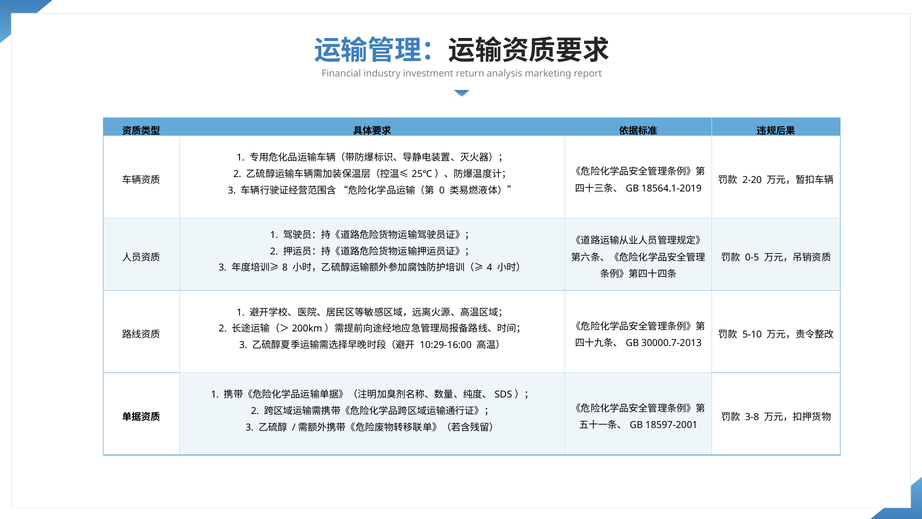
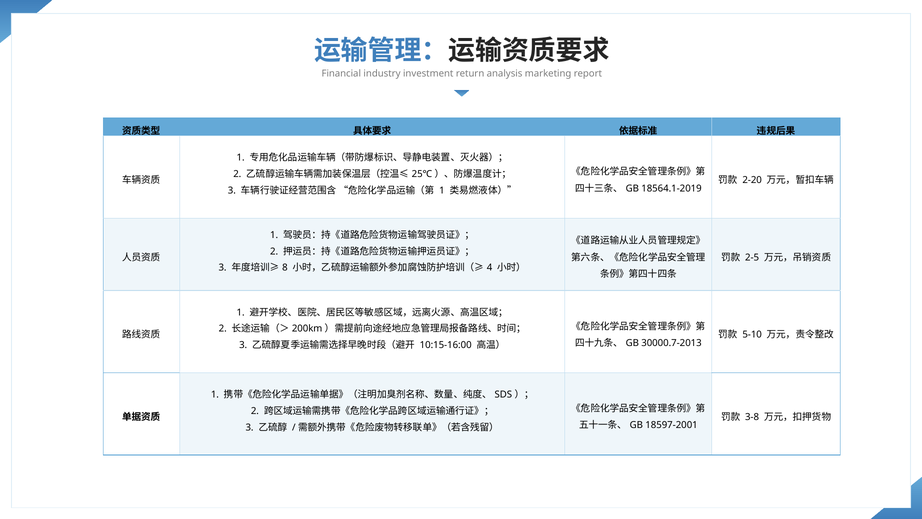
0: 0 -> 1 (442, 190)
0-5: 0-5 -> 2-5 (752, 257)
10:29-16:00: 10:29-16:00 -> 10:15-16:00 (446, 345)
